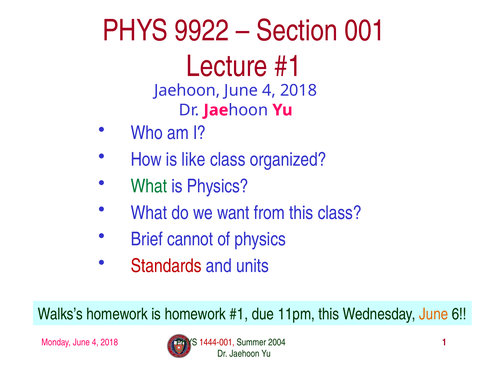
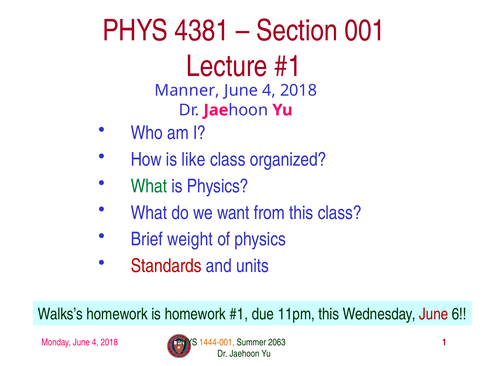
9922: 9922 -> 4381 (202, 31)
Jaehoon: Jaehoon -> Manner (187, 91)
cannot: cannot -> weight (190, 239)
June colour: orange -> red (434, 314)
1444-001 colour: red -> orange (217, 342)
2004: 2004 -> 2063 (277, 342)
